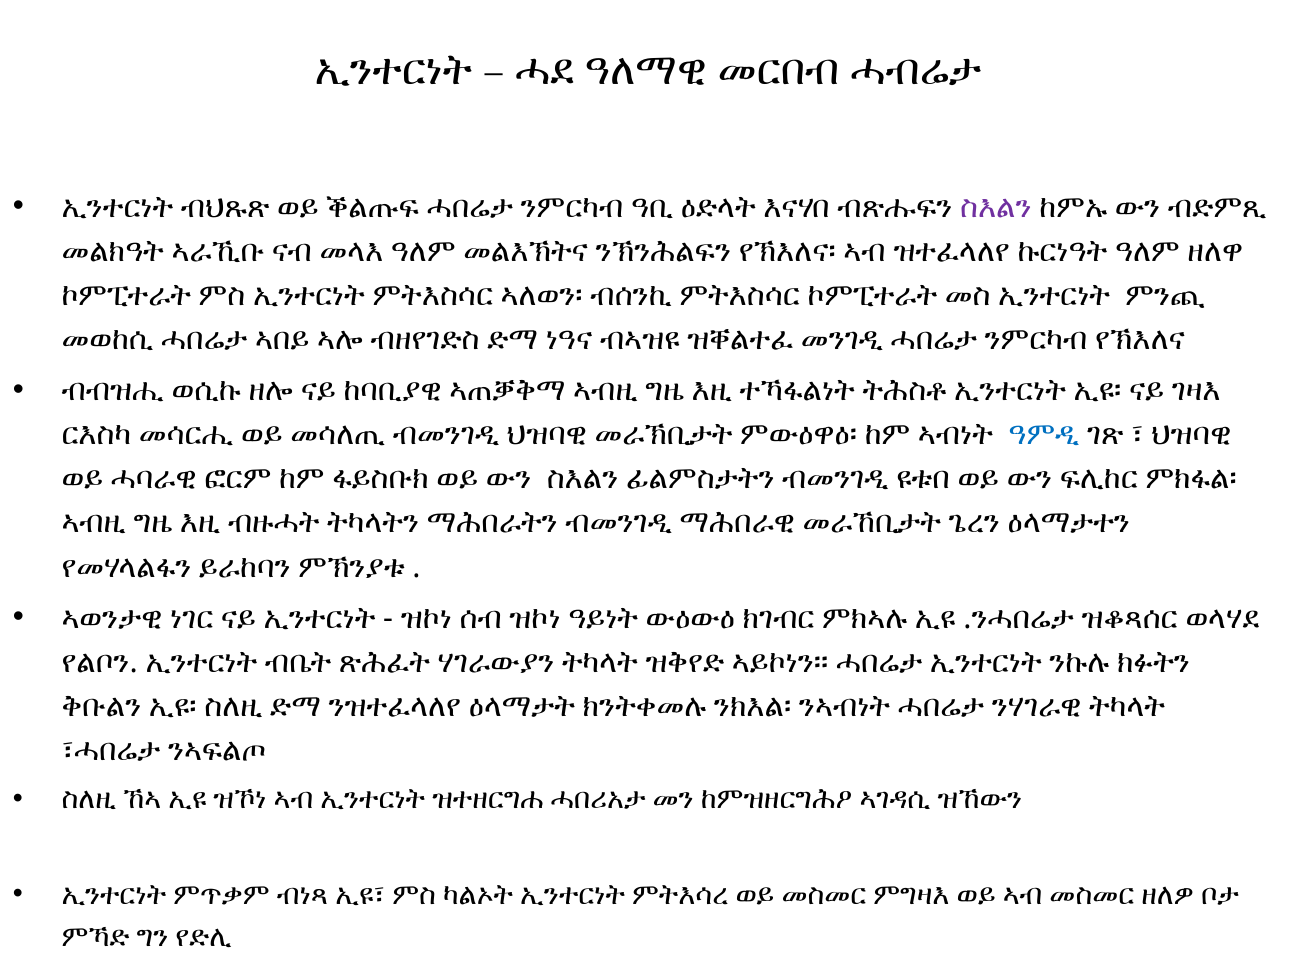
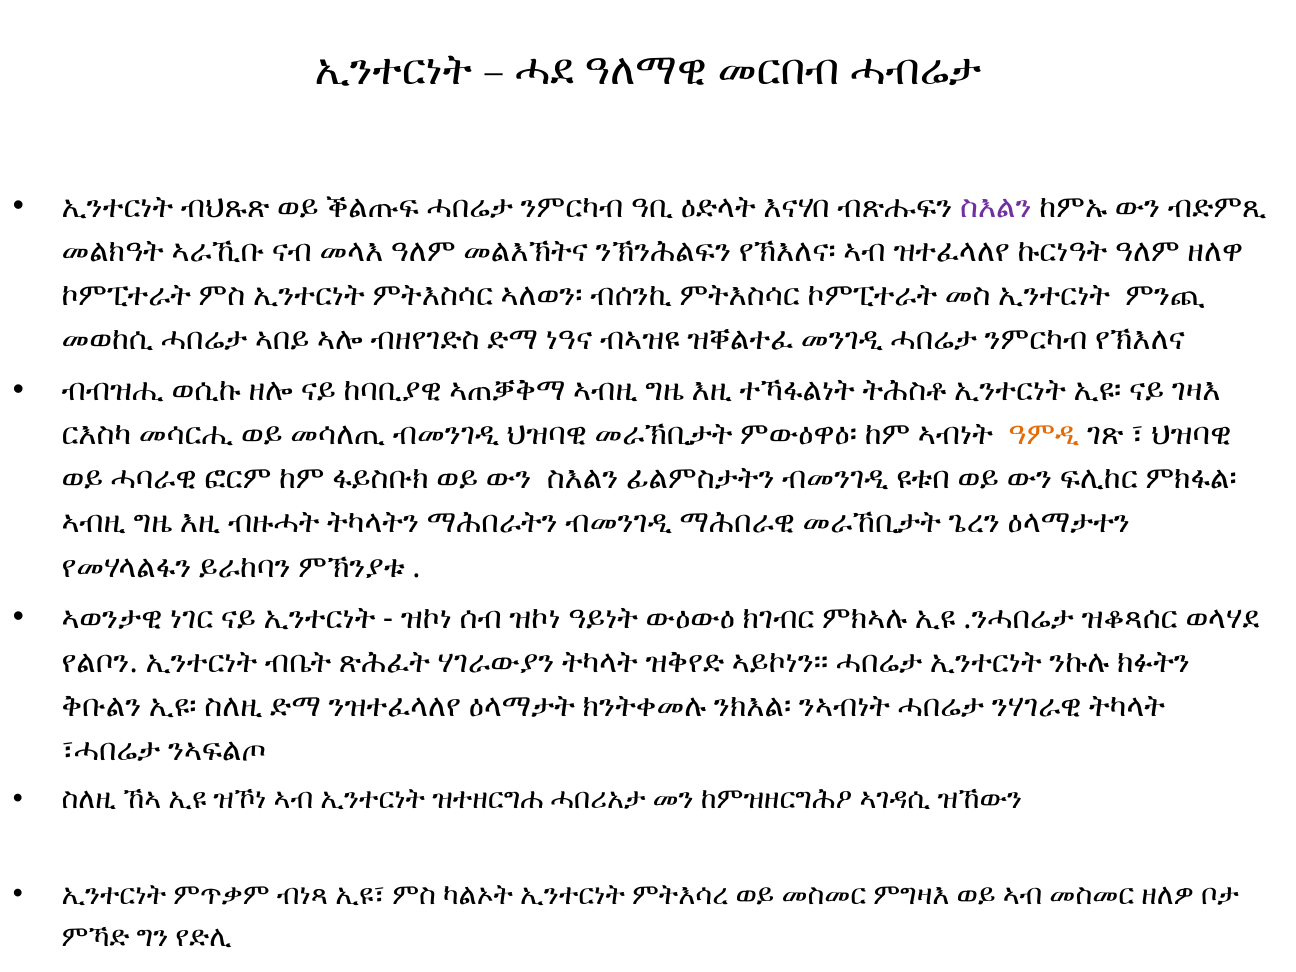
ዓምዲ colour: blue -> orange (1044, 435)
